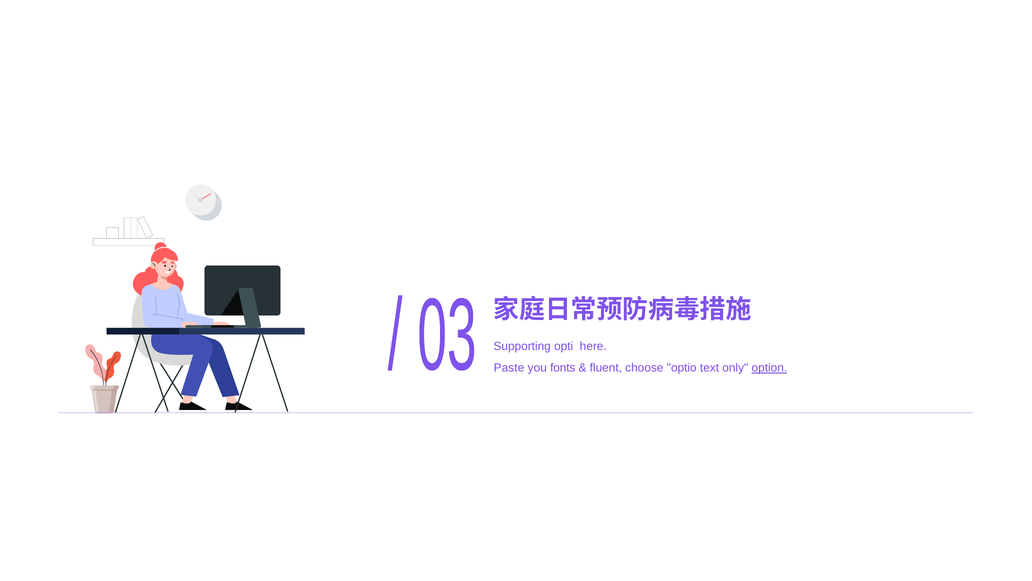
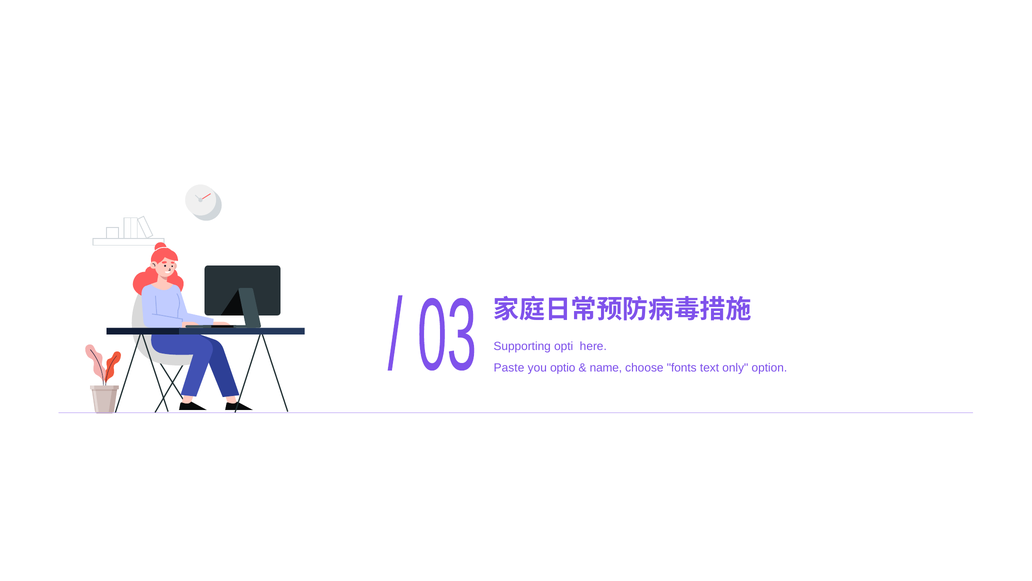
fonts: fonts -> optio (563, 368)
fluent: fluent -> name (606, 368)
optio: optio -> fonts (682, 368)
option underline: present -> none (769, 368)
